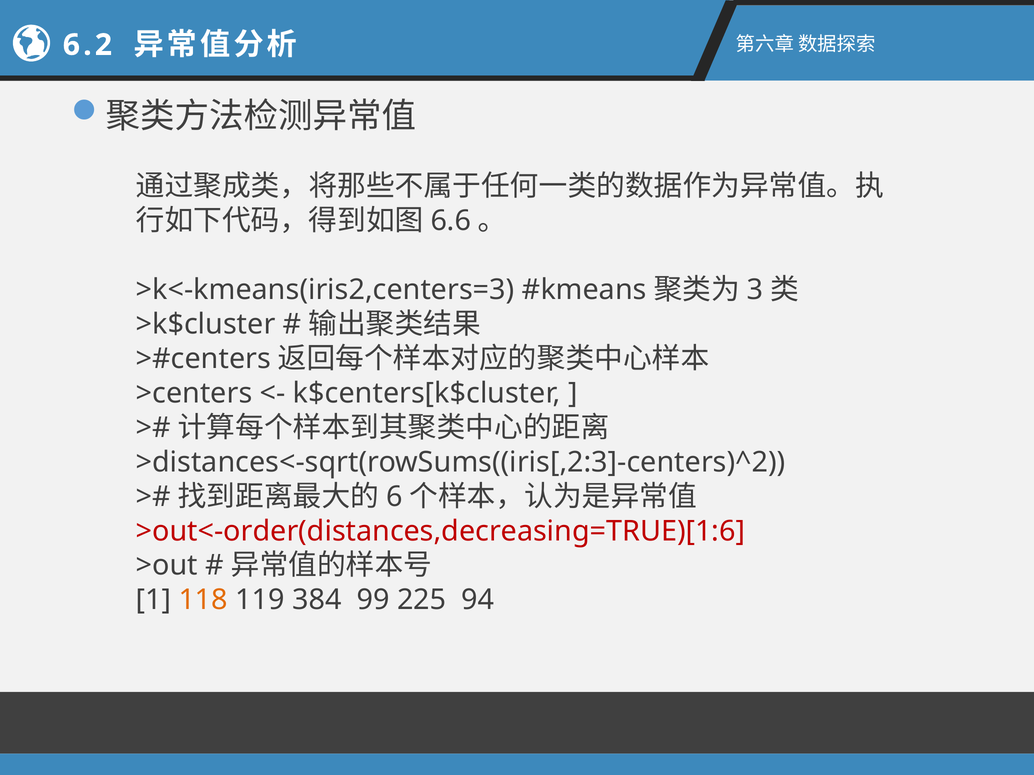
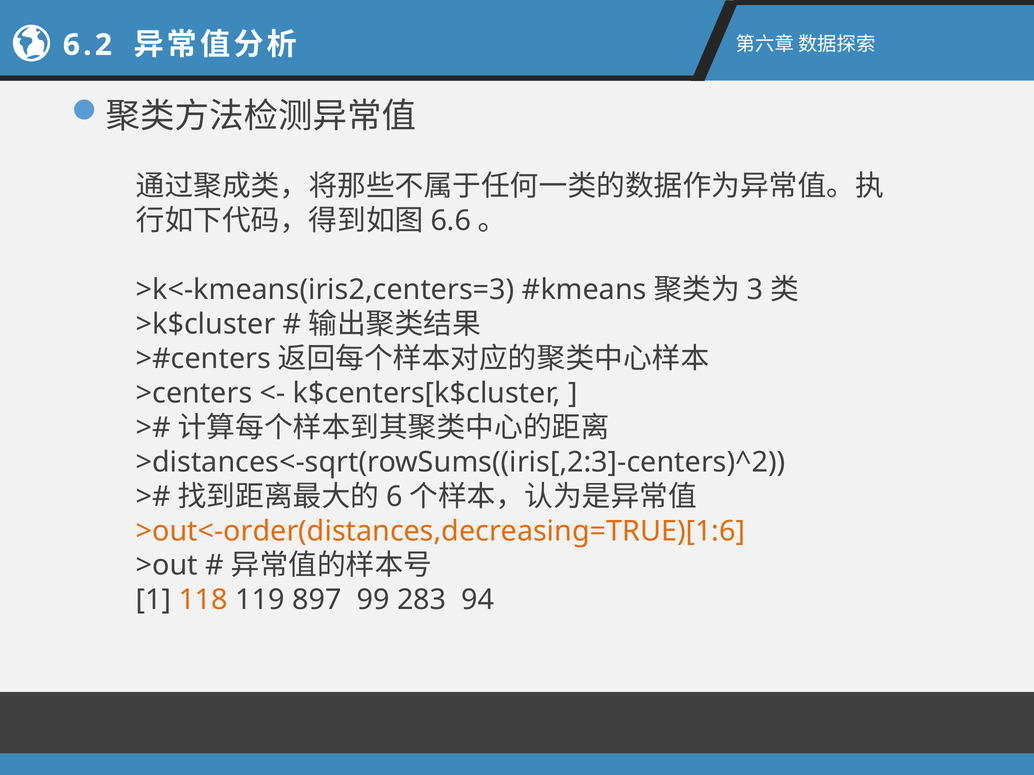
>out<-order(distances,decreasing=TRUE)[1:6 colour: red -> orange (440, 531)
384: 384 -> 897 (317, 600)
225: 225 -> 283 (422, 600)
